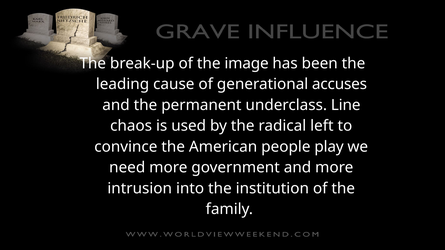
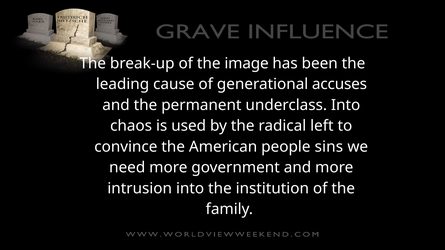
underclass Line: Line -> Into (346, 105)
play: play -> sins (329, 147)
